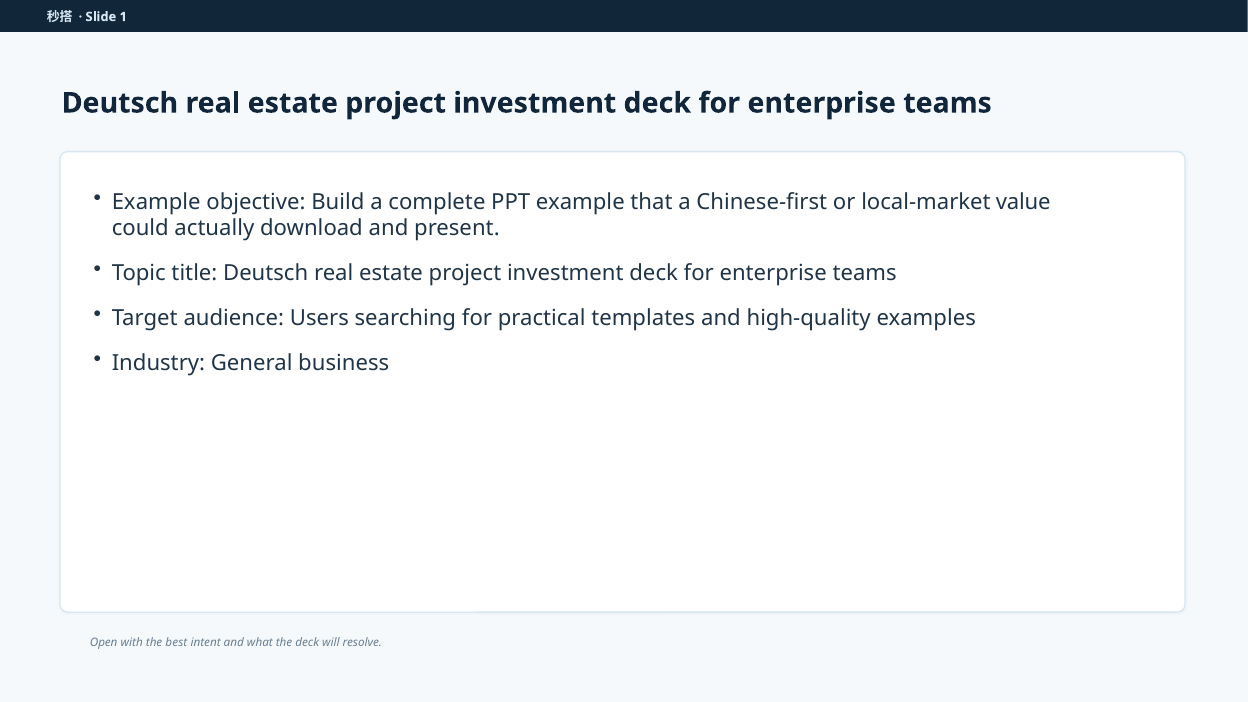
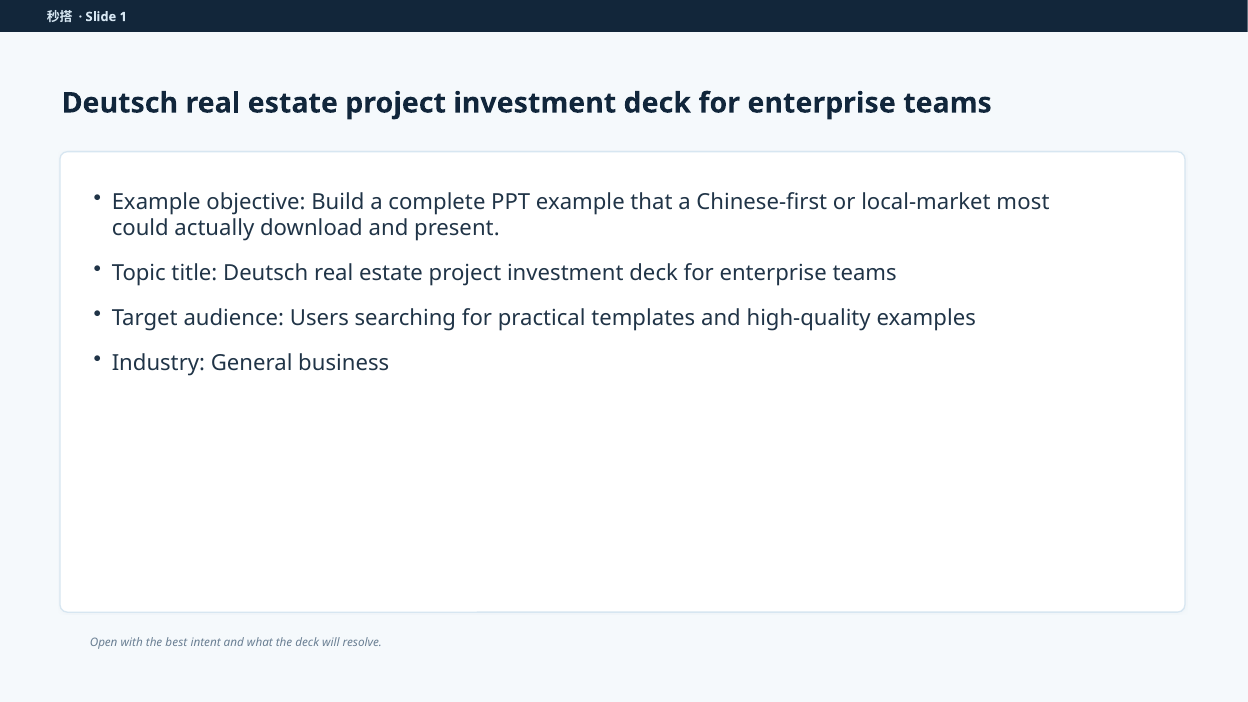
value: value -> most (1023, 202)
